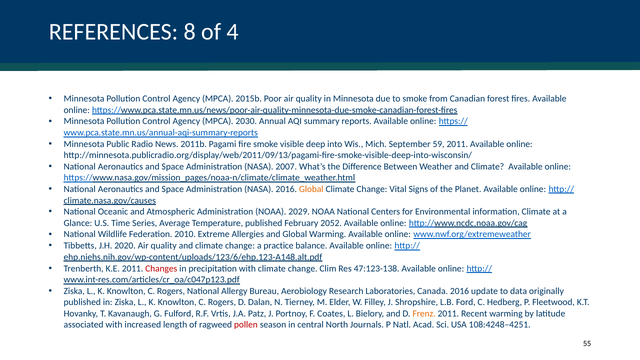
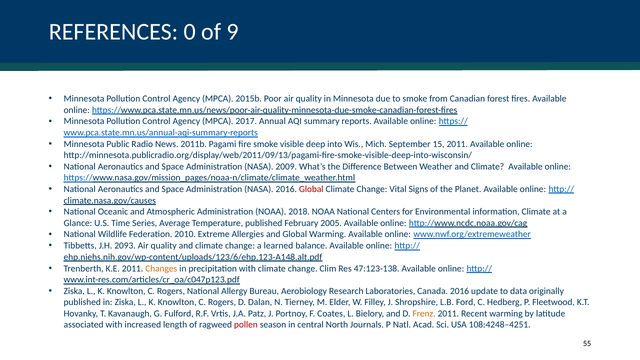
8: 8 -> 0 (190, 32)
4: 4 -> 9 (233, 32)
2030: 2030 -> 2017 (246, 121)
59: 59 -> 15 (439, 144)
2007: 2007 -> 2009 (286, 167)
Global colour: orange -> red (311, 189)
2029: 2029 -> 2018 (299, 212)
2052: 2052 -> 2005 (331, 223)
2020: 2020 -> 2093 (125, 246)
practice: practice -> learned (278, 246)
Changes colour: red -> orange (161, 268)
